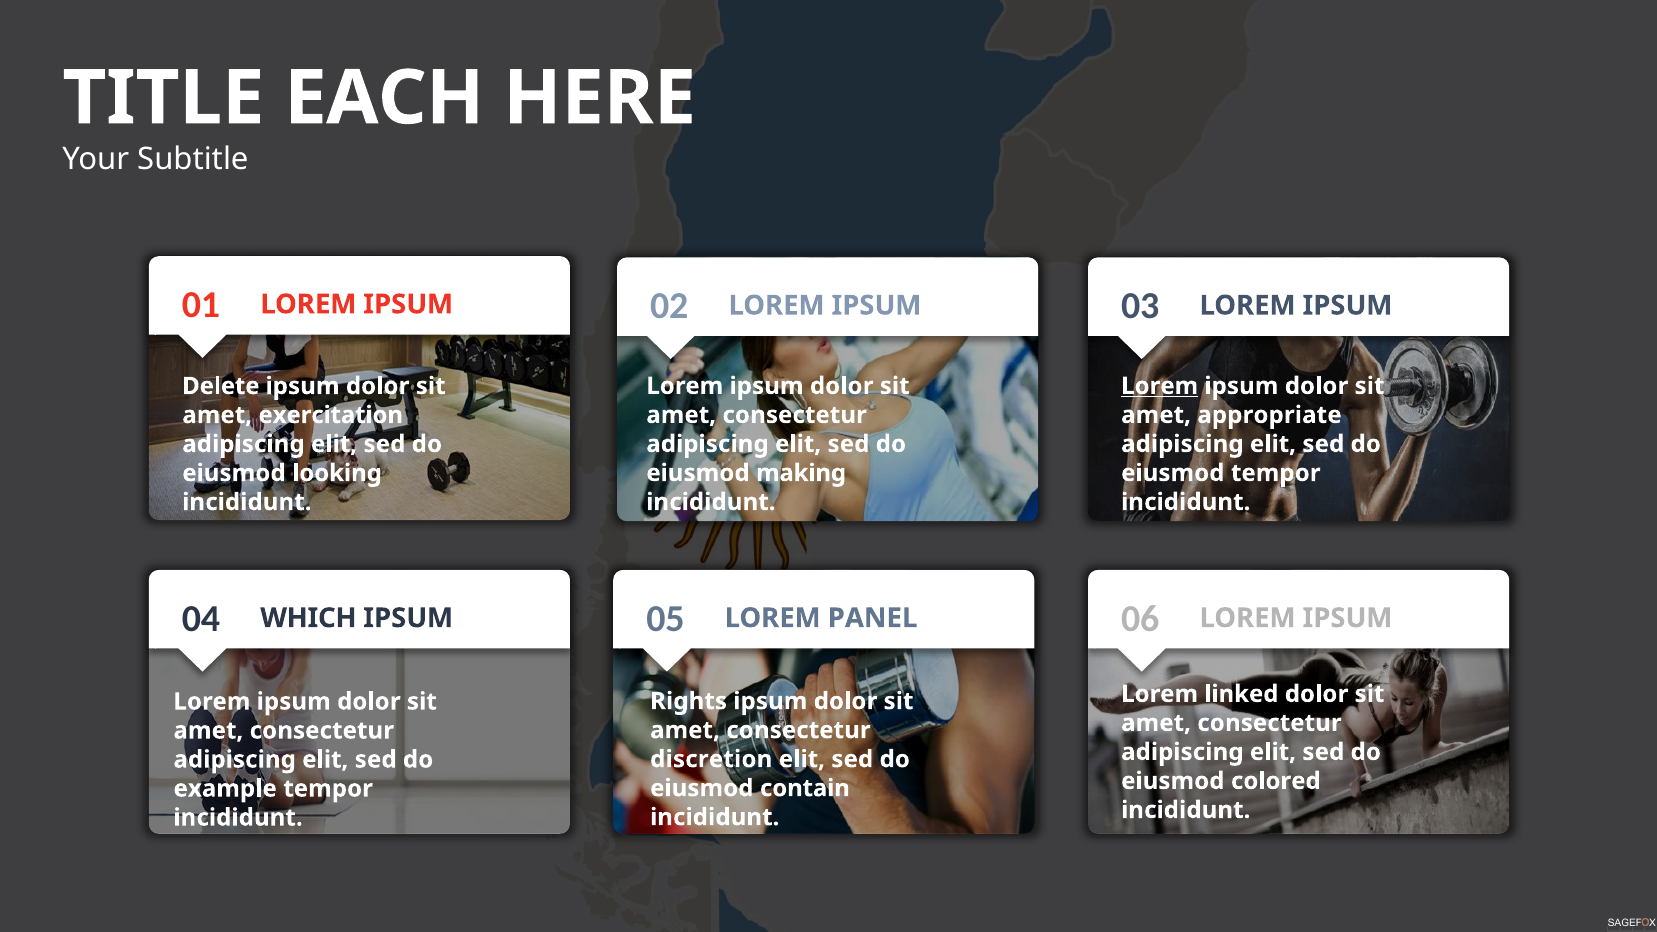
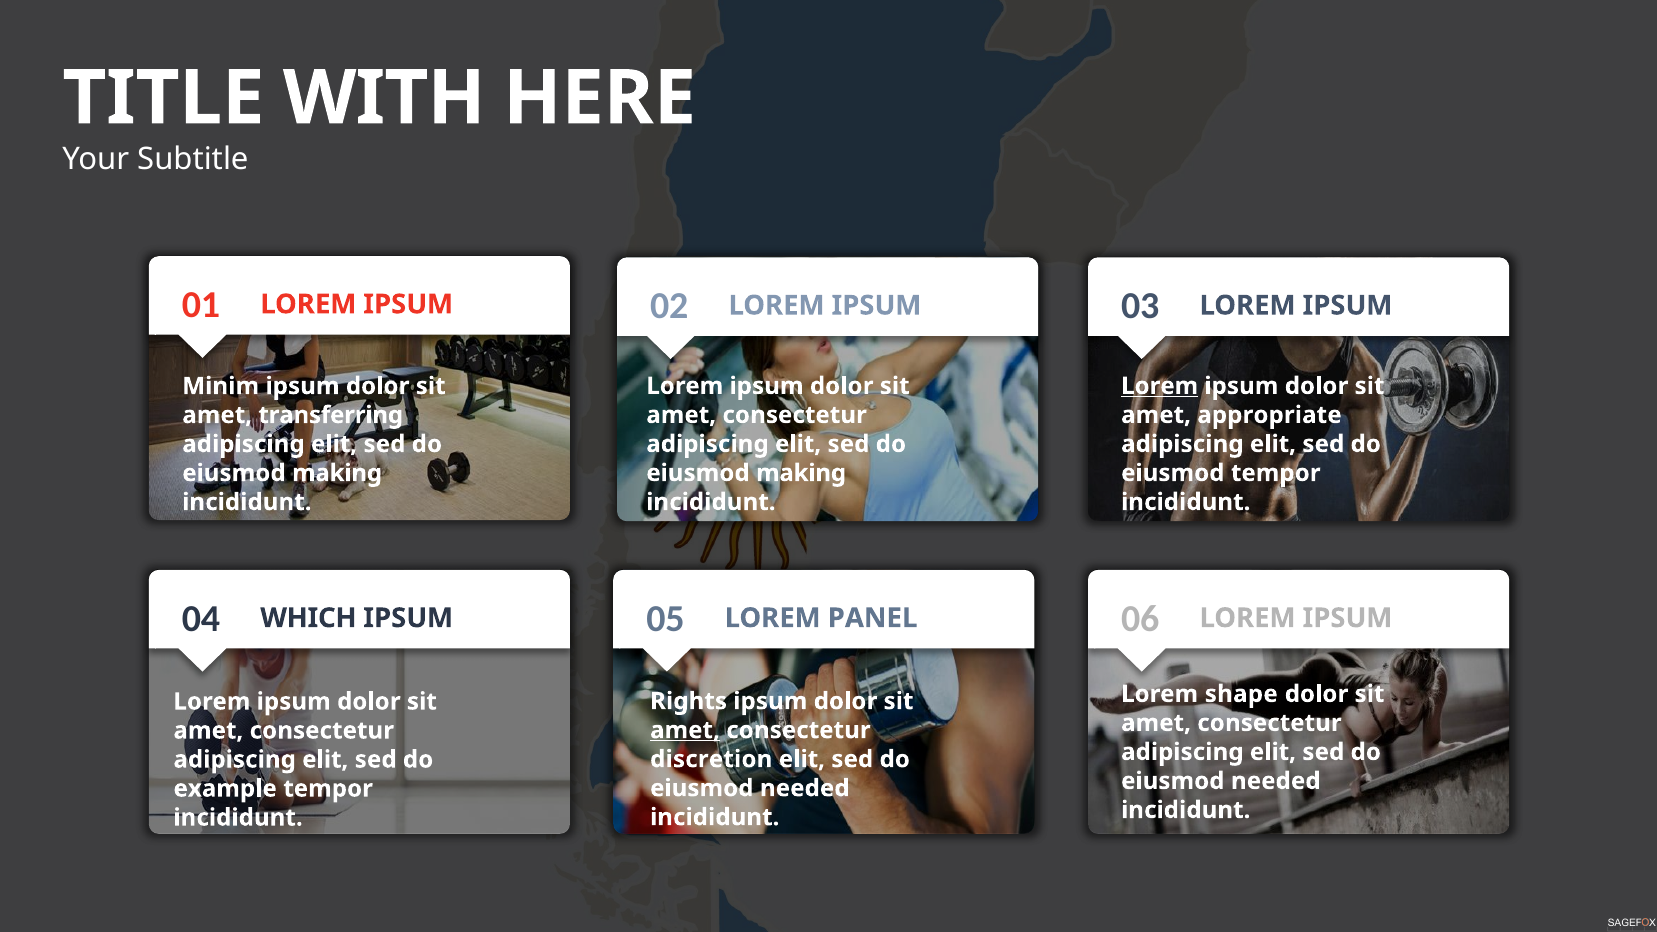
EACH: EACH -> WITH (384, 98)
Delete: Delete -> Minim (221, 386)
exercitation: exercitation -> transferring (331, 415)
looking: looking -> making (337, 473)
linked: linked -> shape (1241, 694)
amet underline: none -> present (685, 730)
colored: colored -> needed (1276, 781)
contain: contain -> needed (805, 788)
